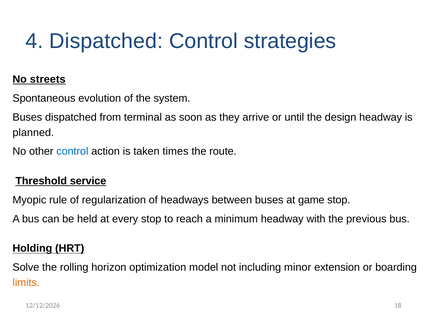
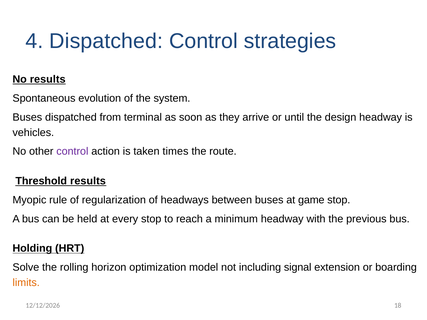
No streets: streets -> results (48, 79)
planned: planned -> vehicles (33, 133)
control colour: blue -> purple (72, 152)
Threshold service: service -> results (88, 181)
minor: minor -> signal (298, 268)
